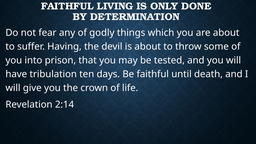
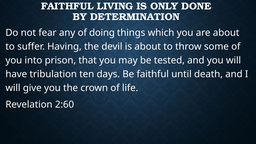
godly: godly -> doing (102, 33)
2:14: 2:14 -> 2:60 (64, 104)
